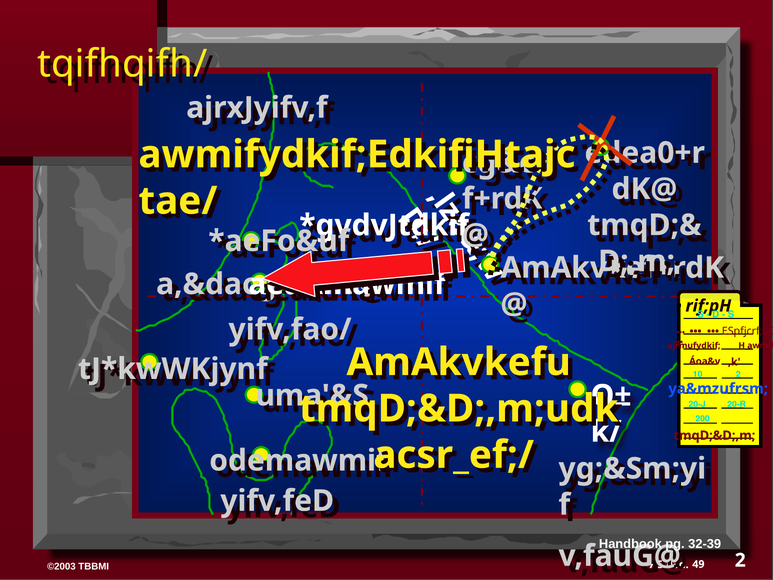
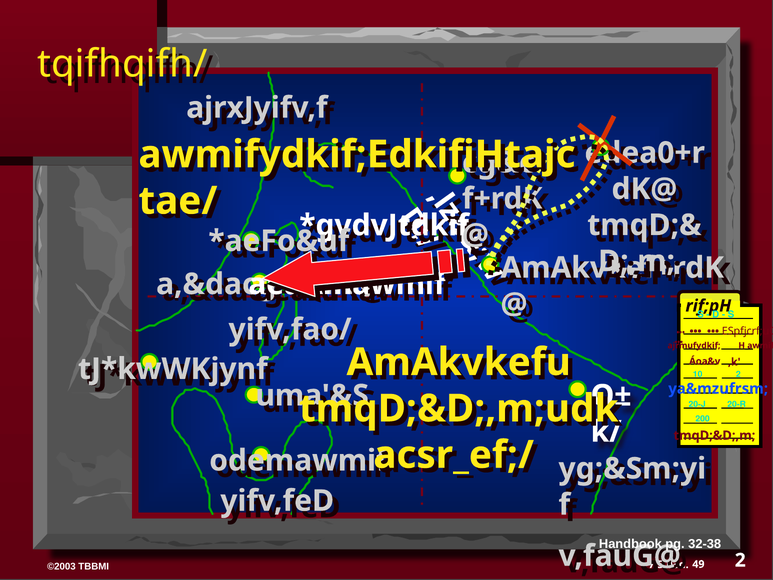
32-39: 32-39 -> 32-38 (705, 544)
